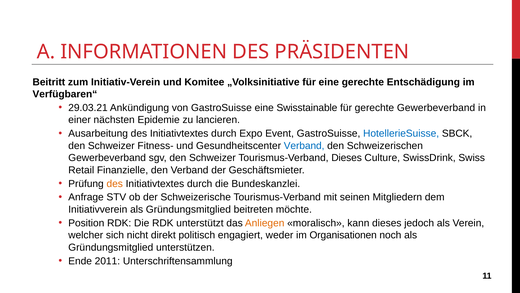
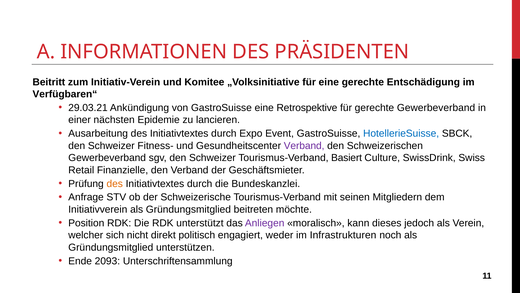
Swisstainable: Swisstainable -> Retrospektive (307, 108)
Verband colour: blue -> purple (304, 146)
Tourismus-Verband Dieses: Dieses -> Basiert (347, 158)
Anliegen colour: orange -> purple (265, 223)
Organisationen: Organisationen -> Infrastrukturen (343, 235)
2011: 2011 -> 2093 (107, 261)
